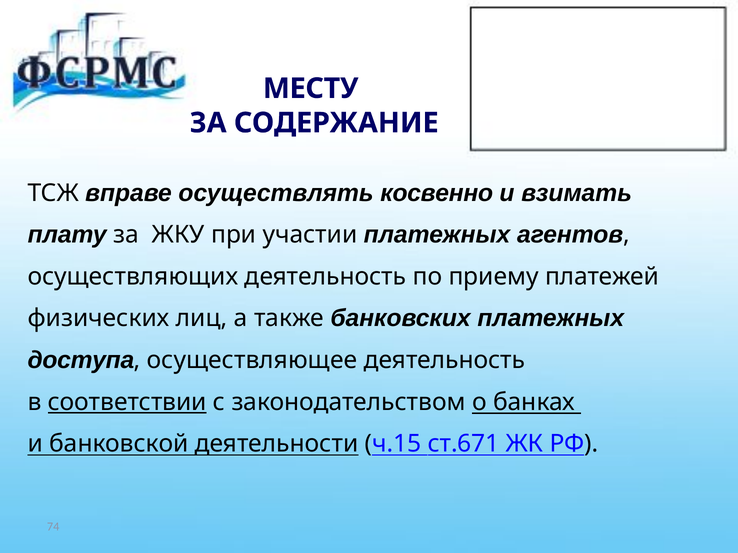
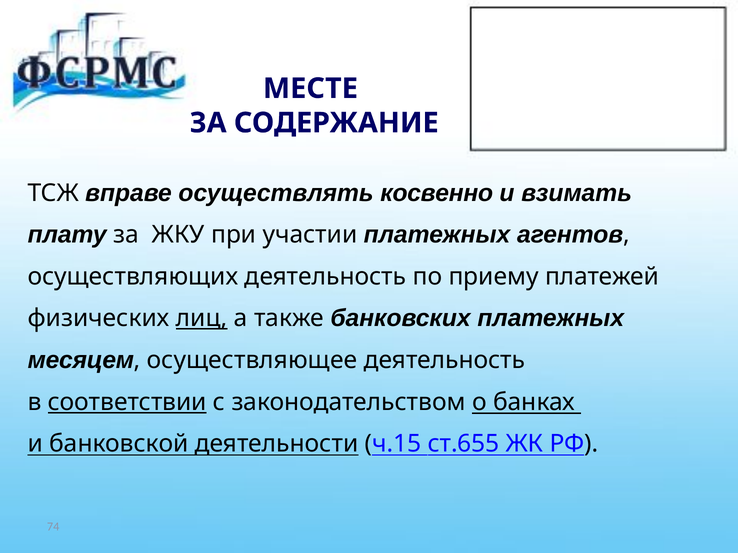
МЕСТУ: МЕСТУ -> МЕСТЕ (310, 89)
лиц underline: none -> present (202, 319)
доступа: доступа -> месяцем (81, 361)
ст.671: ст.671 -> ст.655 (464, 444)
